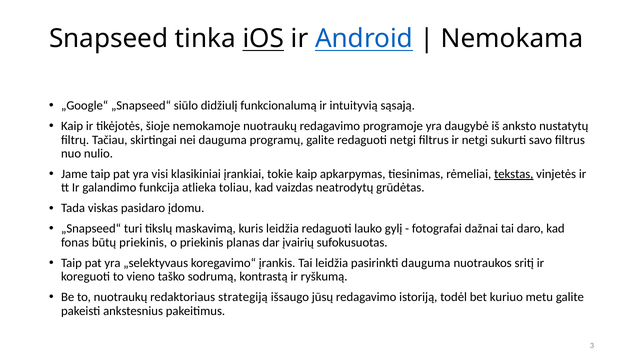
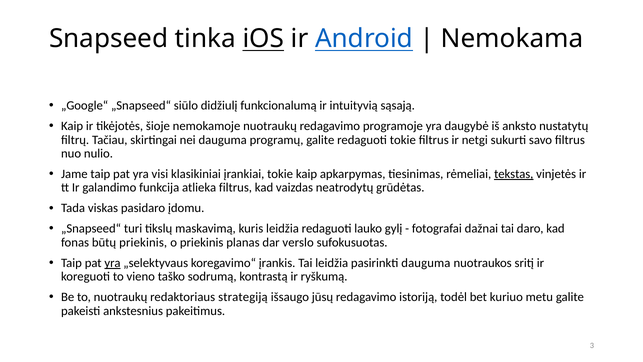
redaguoti netgi: netgi -> tokie (403, 140)
atlieka toliau: toliau -> filtrus (235, 188)
įvairių: įvairių -> verslo (298, 242)
yra underline: none -> present (113, 263)
